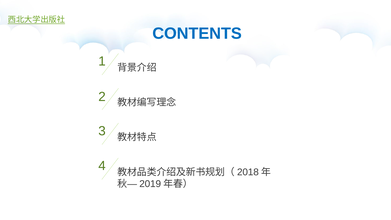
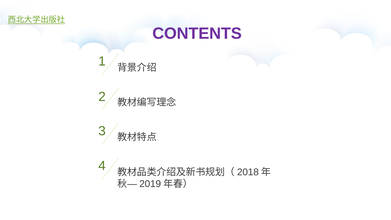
CONTENTS colour: blue -> purple (197, 34)
